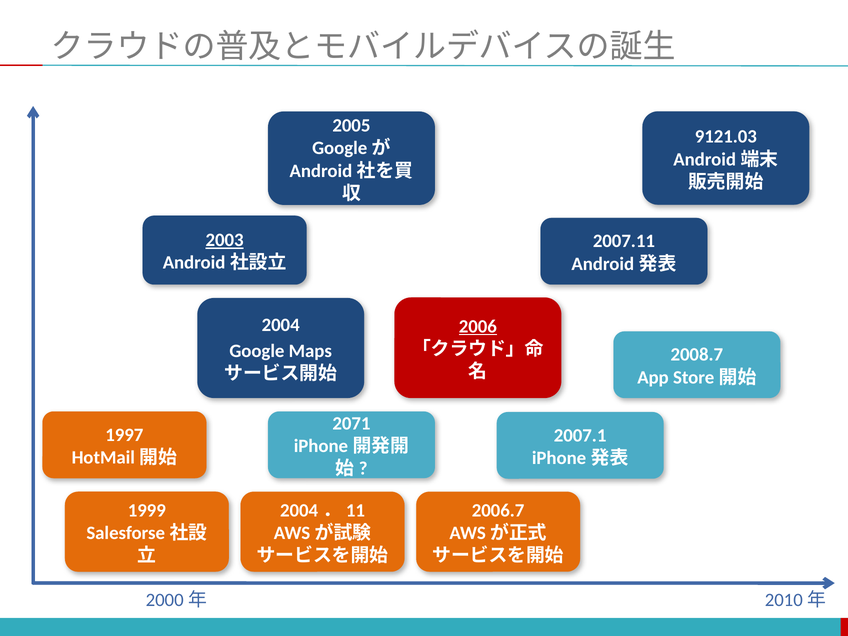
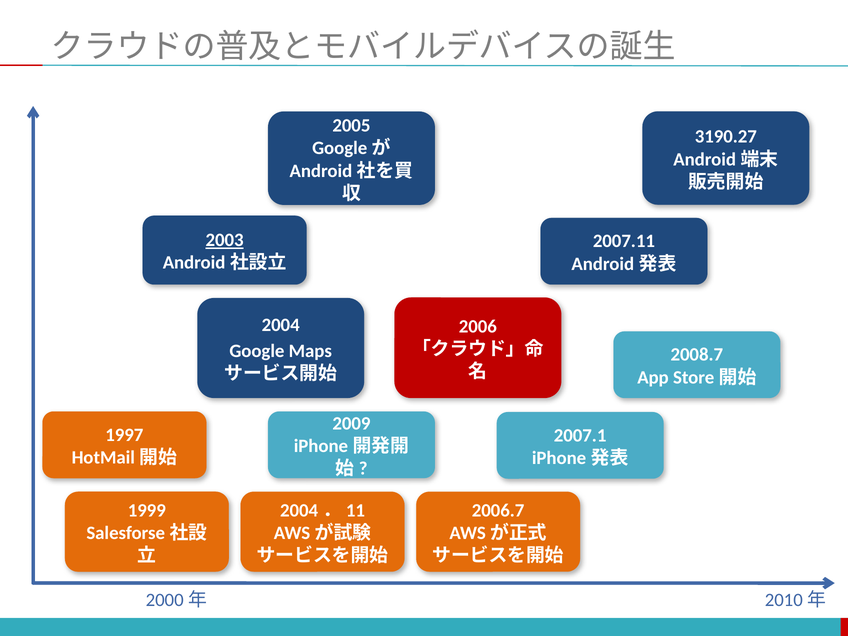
9121.03: 9121.03 -> 3190.27 (726, 137)
2006 underline: present -> none (478, 326)
2071: 2071 -> 2009 (351, 424)
